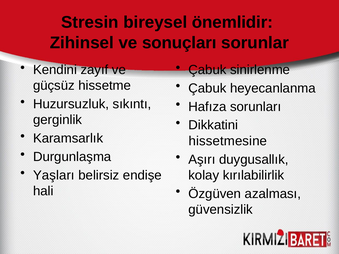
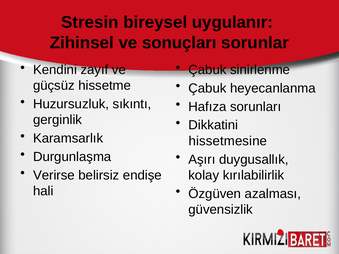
önemlidir: önemlidir -> uygulanır (232, 22)
Yaşları: Yaşları -> Verirse (54, 175)
